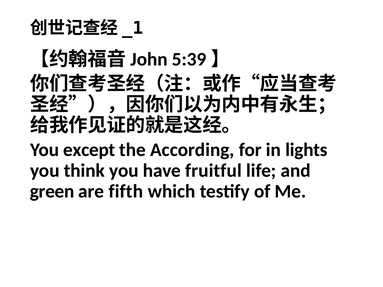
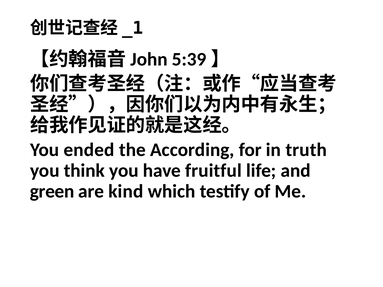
except: except -> ended (89, 150)
lights: lights -> truth (306, 150)
fifth: fifth -> kind (126, 191)
